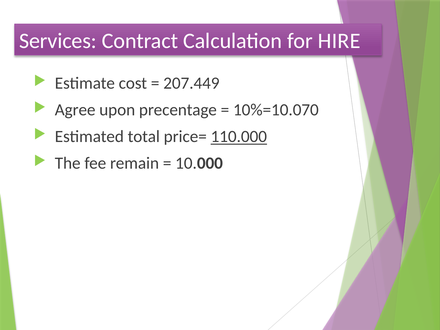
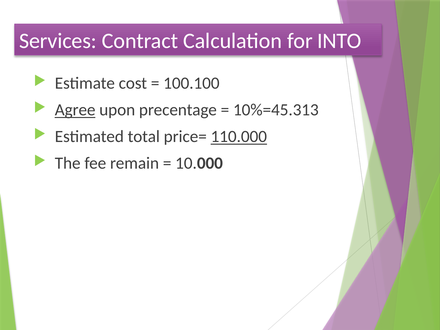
HIRE: HIRE -> INTO (339, 41)
207.449: 207.449 -> 100.100 (191, 83)
Agree underline: none -> present (75, 110)
10%=10.070: 10%=10.070 -> 10%=45.313 (276, 110)
